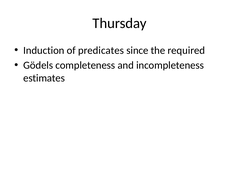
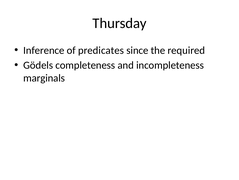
Induction: Induction -> Inference (44, 50)
estimates: estimates -> marginals (44, 78)
